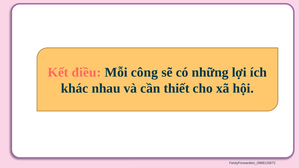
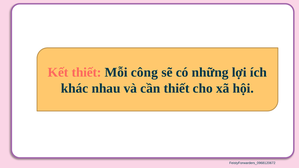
Kết điều: điều -> thiết (87, 72)
